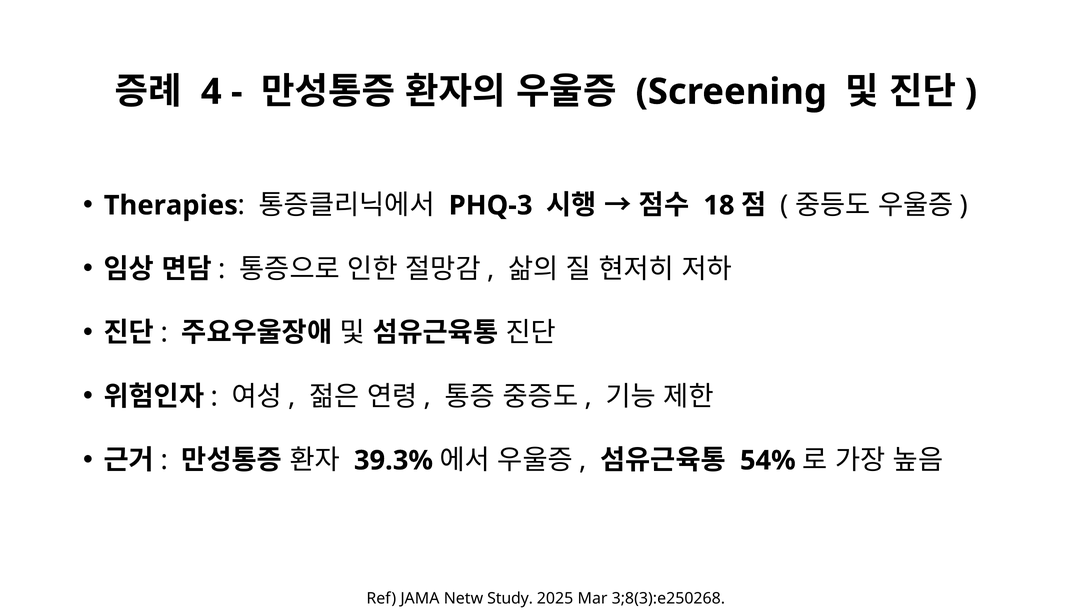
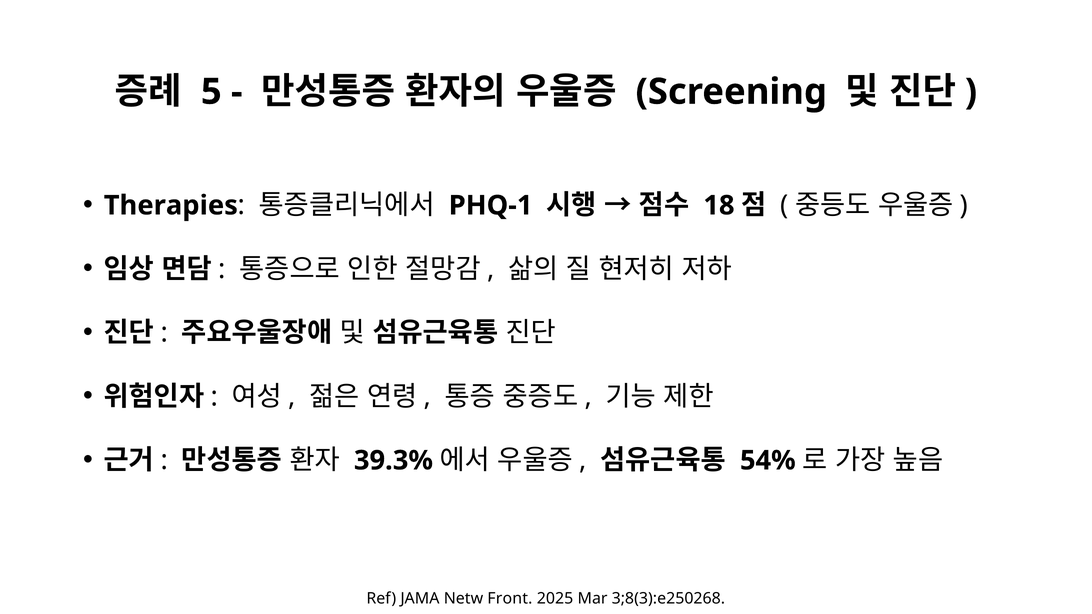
4: 4 -> 5 (211, 92)
PHQ-3: PHQ-3 -> PHQ-1 (491, 206)
Study: Study -> Front (510, 599)
